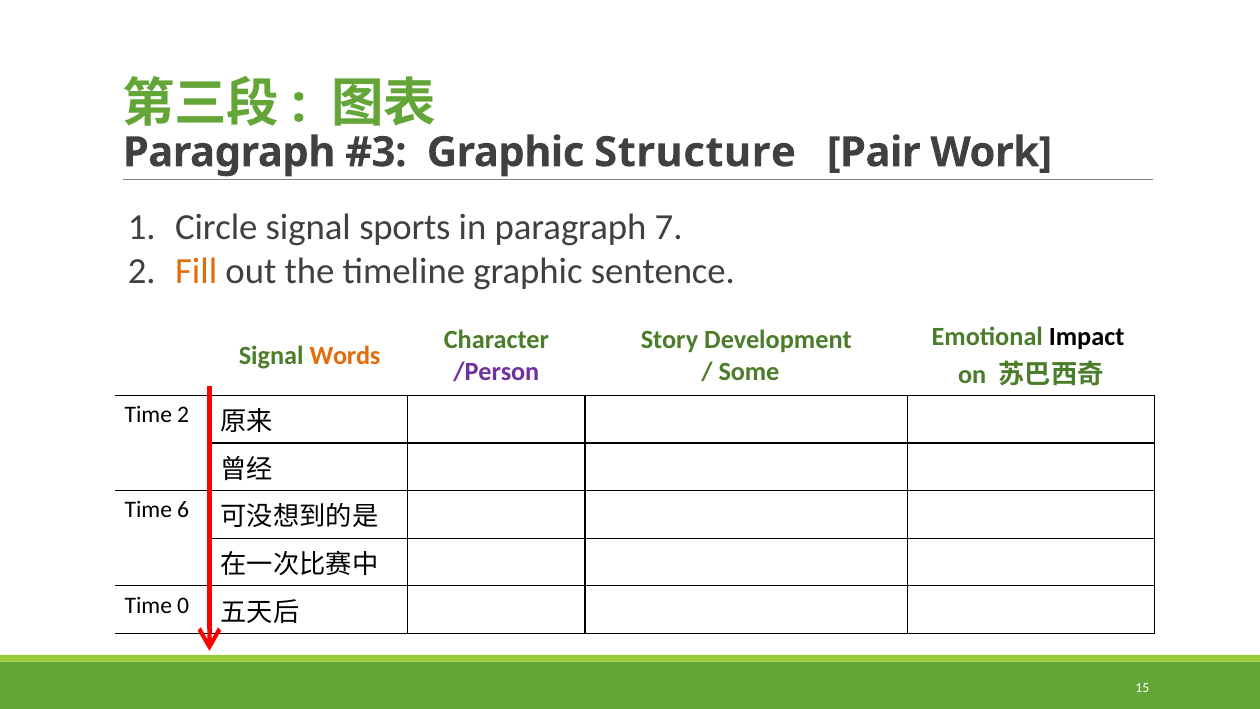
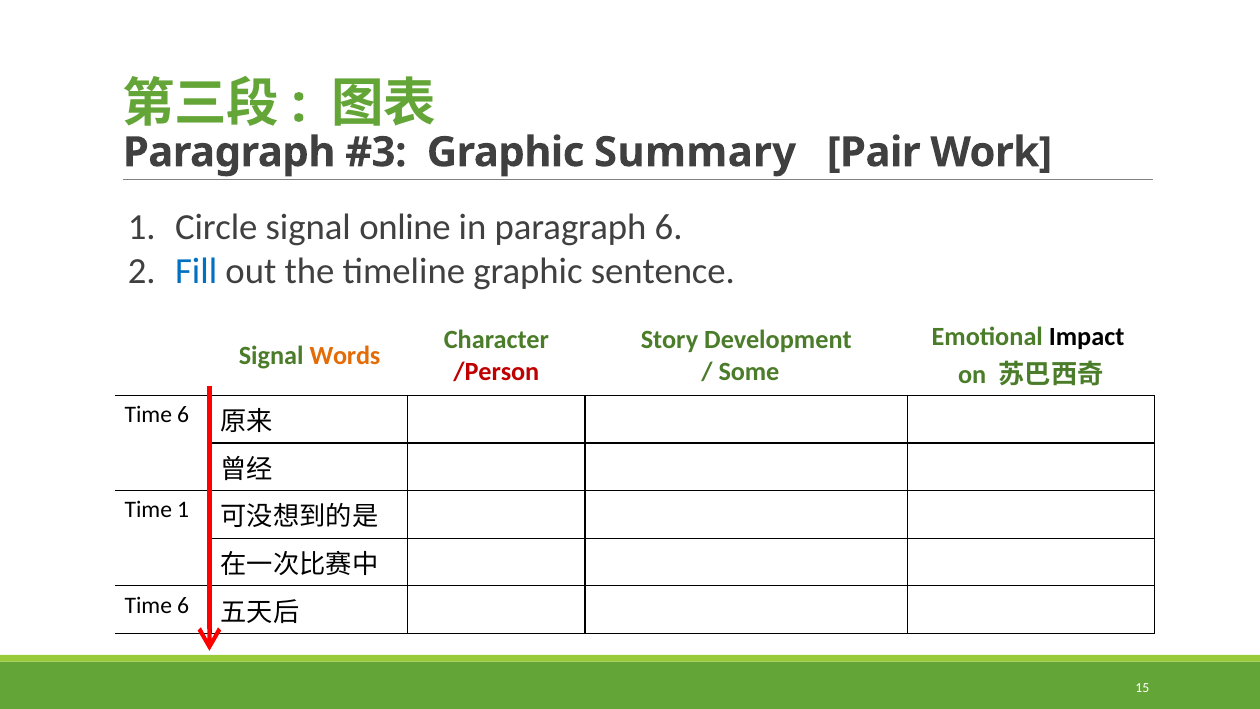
Structure: Structure -> Summary (695, 152)
sports: sports -> online (405, 227)
paragraph 7: 7 -> 6 (669, 227)
Fill colour: orange -> blue (196, 272)
/Person colour: purple -> red (496, 372)
2: 2 -> 6 (183, 415)
Time 6: 6 -> 1 (183, 510)
0: 0 -> 6 (183, 605)
